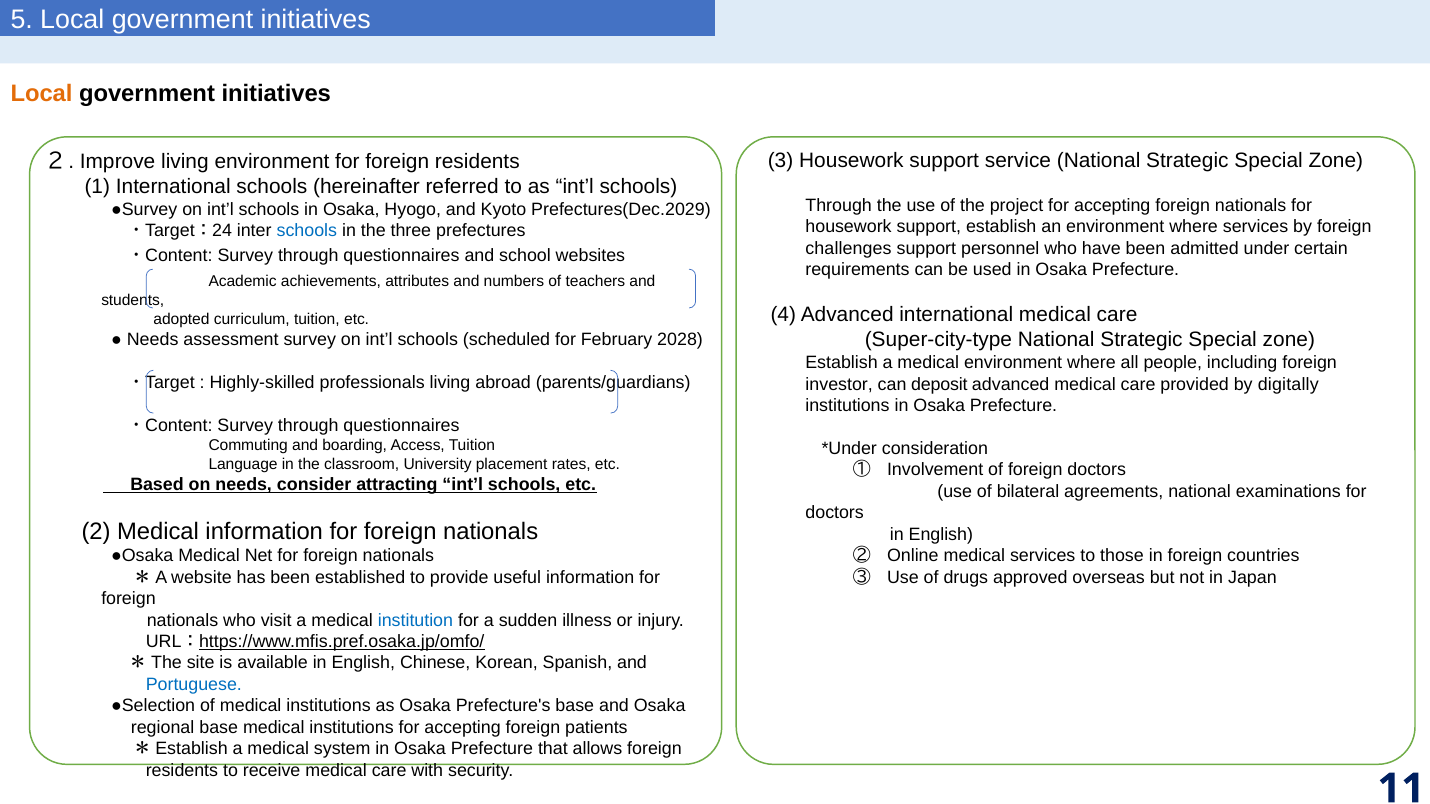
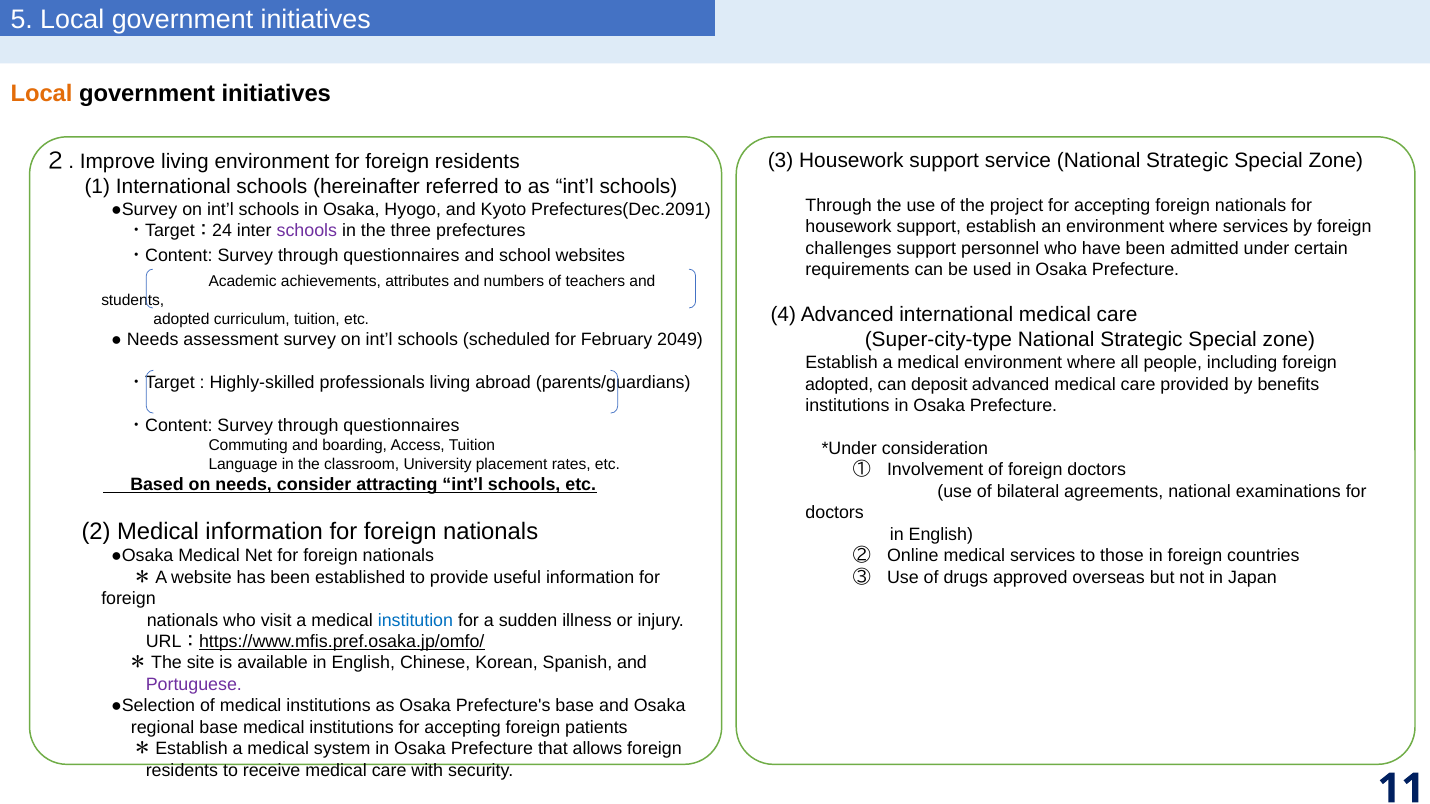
Prefectures(Dec.2029: Prefectures(Dec.2029 -> Prefectures(Dec.2091 (621, 209)
schools colour: blue -> purple (307, 231)
2028: 2028 -> 2049 (680, 340)
investor: investor -> adopted (839, 384)
digitally: digitally -> benefits (1288, 384)
Portuguese colour: blue -> purple (194, 685)
